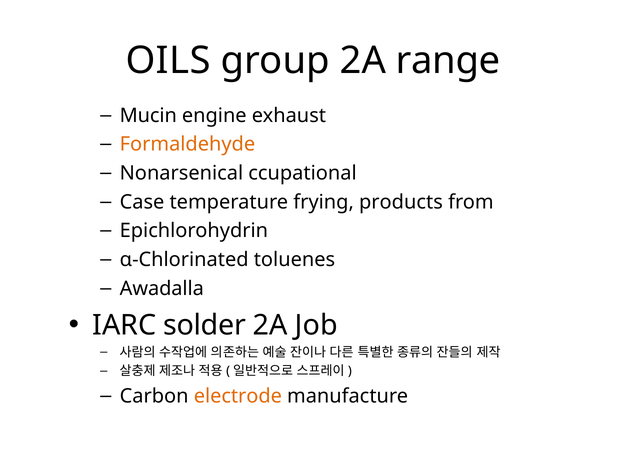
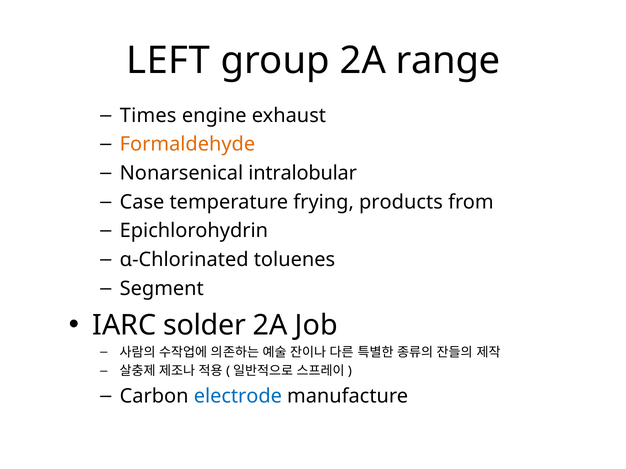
OILS: OILS -> LEFT (168, 61)
Mucin: Mucin -> Times (148, 116)
ccupational: ccupational -> intralobular (303, 173)
Awadalla: Awadalla -> Segment (162, 289)
electrode colour: orange -> blue (238, 397)
